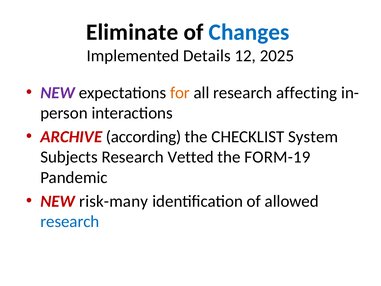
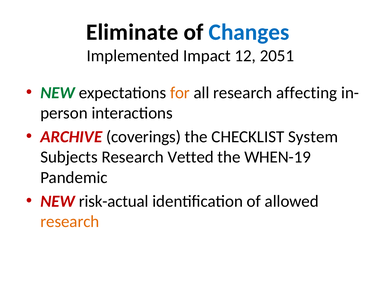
Details: Details -> Impact (207, 56)
2025: 2025 -> 2051 (277, 56)
NEW colour: purple -> green (58, 93)
according: according -> coverings (144, 137)
FORM-19: FORM-19 -> WHEN-19 (278, 157)
risk-many: risk-many -> risk-actual (114, 201)
research colour: blue -> orange (70, 221)
